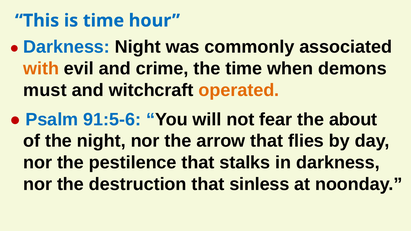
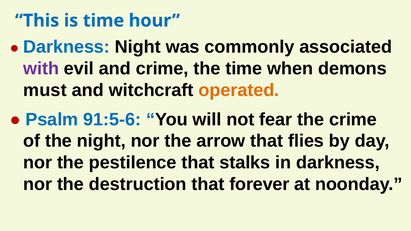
with colour: orange -> purple (41, 69)
the about: about -> crime (353, 120)
sinless: sinless -> forever (259, 184)
